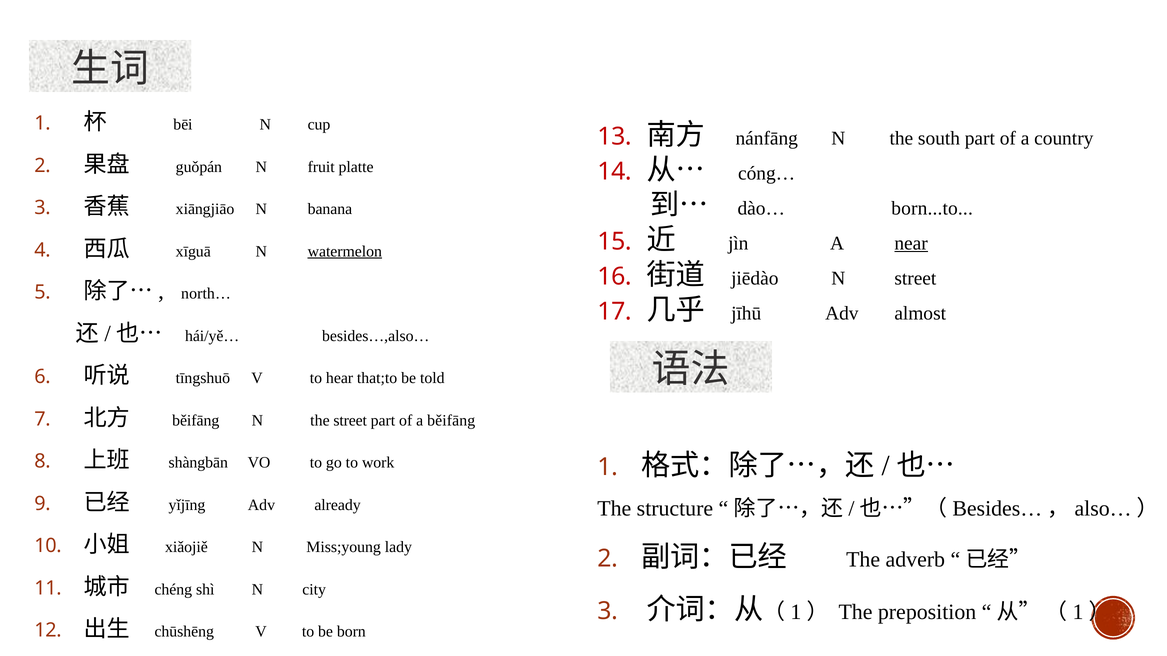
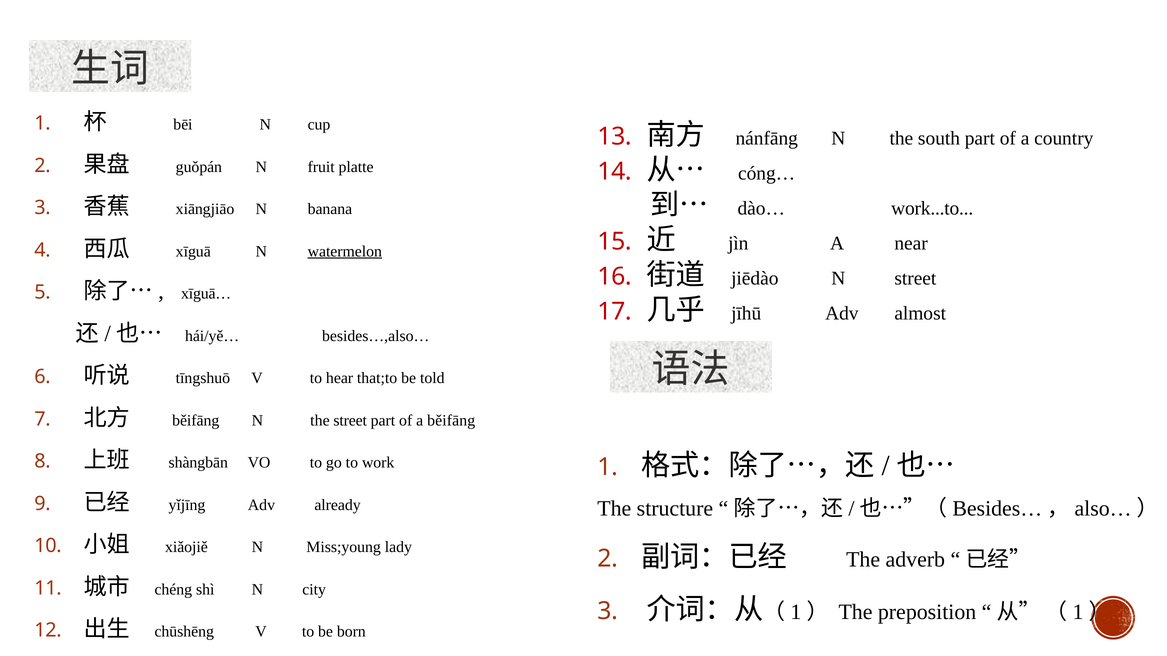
born...to: born...to -> work...to (932, 208)
near underline: present -> none (911, 243)
north…: north… -> xīguā… (206, 294)
